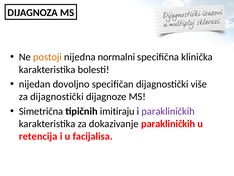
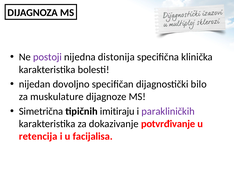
postoji colour: orange -> purple (47, 57)
normalni: normalni -> distonija (116, 57)
više: više -> bilo (199, 84)
za dijagnostički: dijagnostički -> muskulature (57, 96)
dokazivanje parakliničkih: parakliničkih -> potvrđivanje (168, 123)
